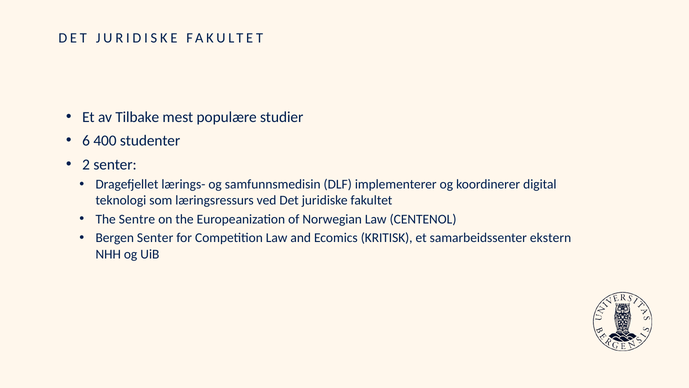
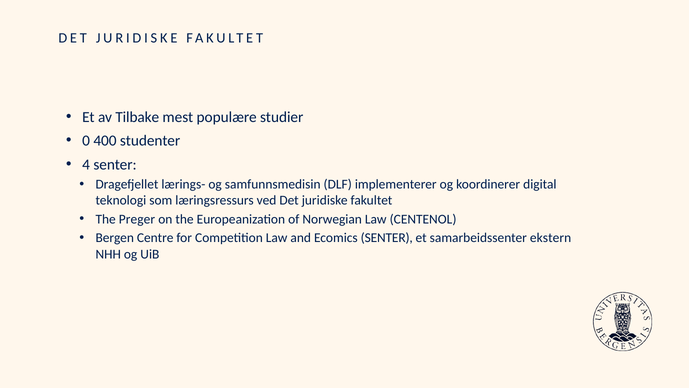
6: 6 -> 0 (86, 141)
2: 2 -> 4 (86, 164)
Sentre: Sentre -> Preger (137, 219)
Bergen Senter: Senter -> Centre (155, 238)
Ecomics KRITISK: KRITISK -> SENTER (387, 238)
